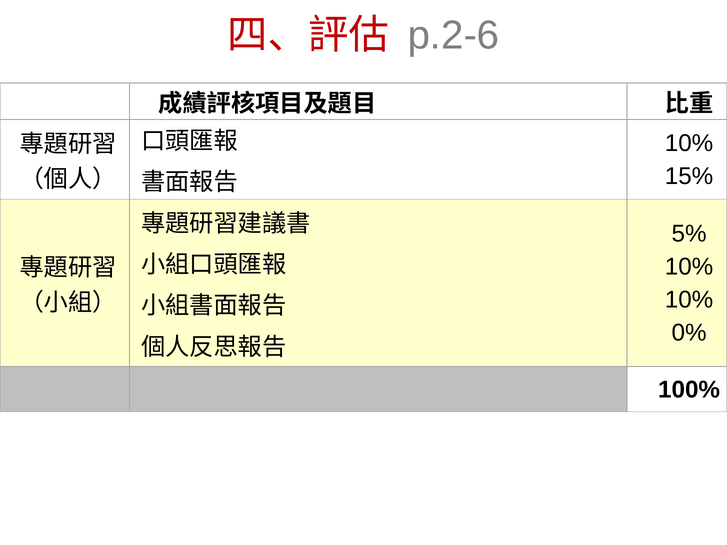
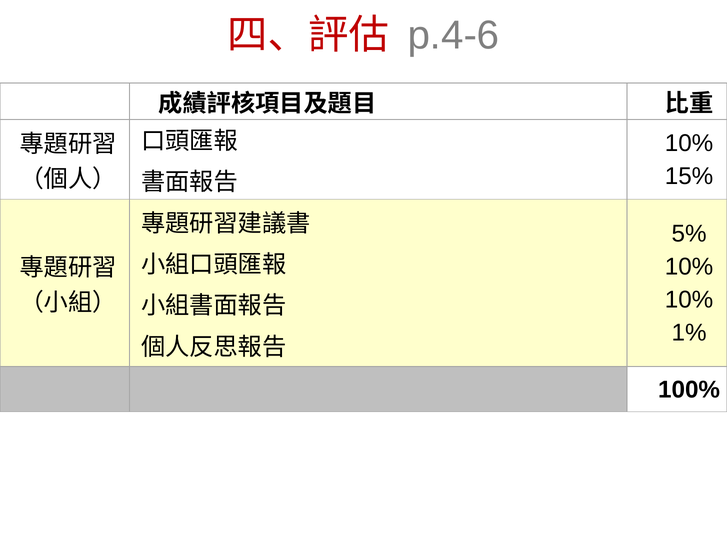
p.2-6: p.2-6 -> p.4-6 (453, 36)
0%: 0% -> 1% (689, 333)
